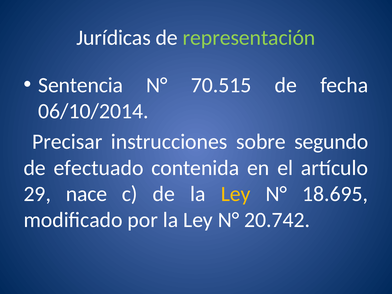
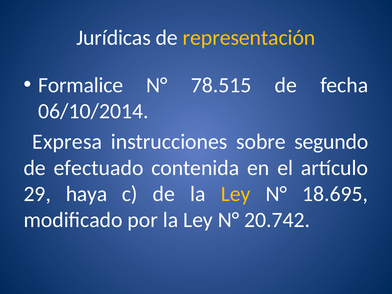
representación colour: light green -> yellow (249, 38)
Sentencia: Sentencia -> Formalice (81, 85)
70.515: 70.515 -> 78.515 (221, 85)
Precisar: Precisar -> Expresa (67, 142)
nace: nace -> haya (86, 194)
